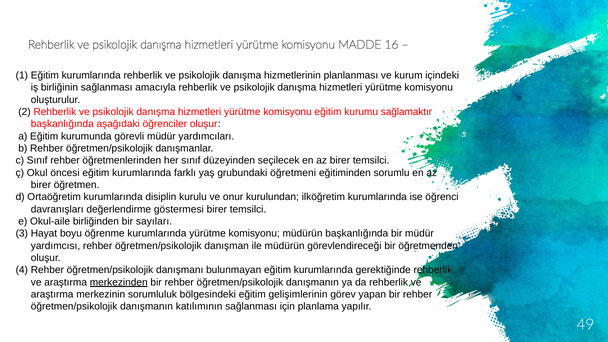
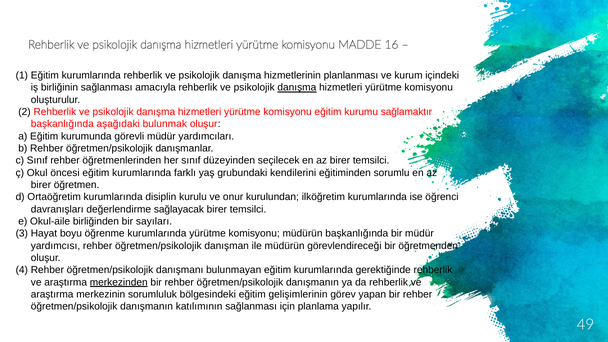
danışma underline: none -> present (297, 88)
öğrenciler: öğrenciler -> bulunmak (165, 124)
öğretmeni: öğretmeni -> kendilerini (293, 173)
göstermesi: göstermesi -> sağlayacak (179, 209)
